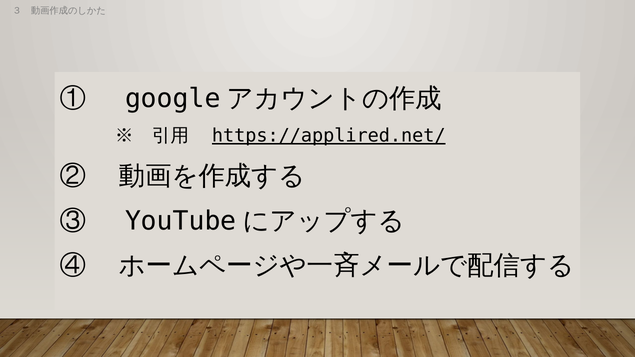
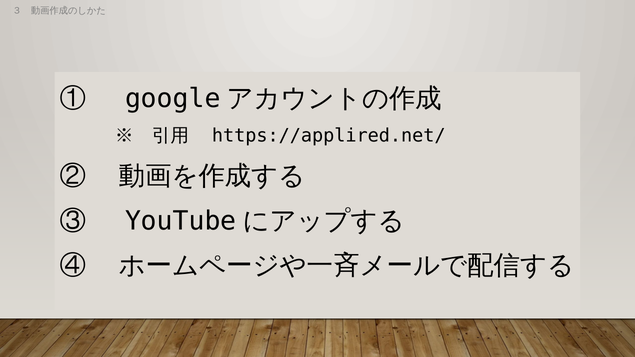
https://applired.net/ underline: present -> none (329, 136)
